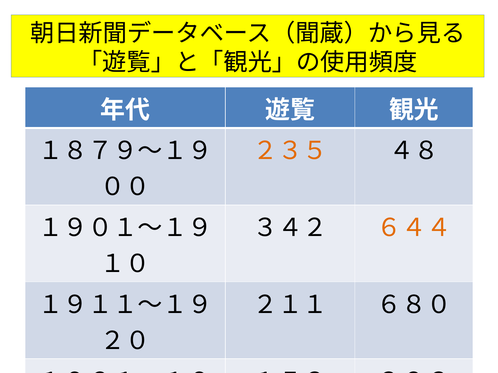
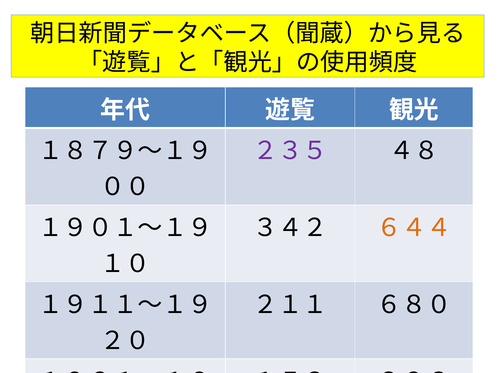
２３５ colour: orange -> purple (290, 151)
